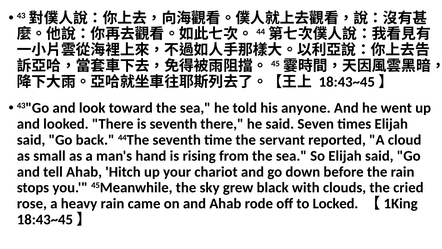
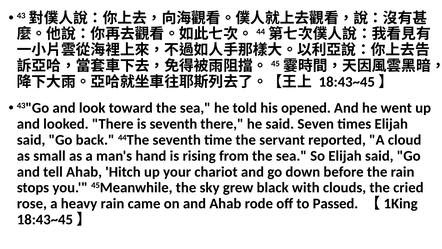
anyone: anyone -> opened (306, 108)
Locked: Locked -> Passed (335, 203)
